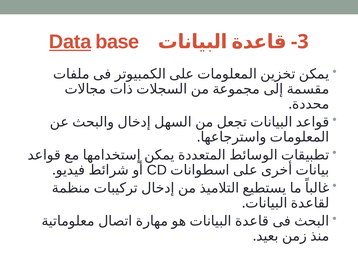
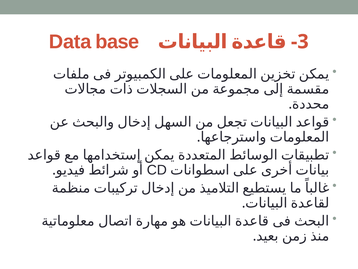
Data underline: present -> none (70, 42)
